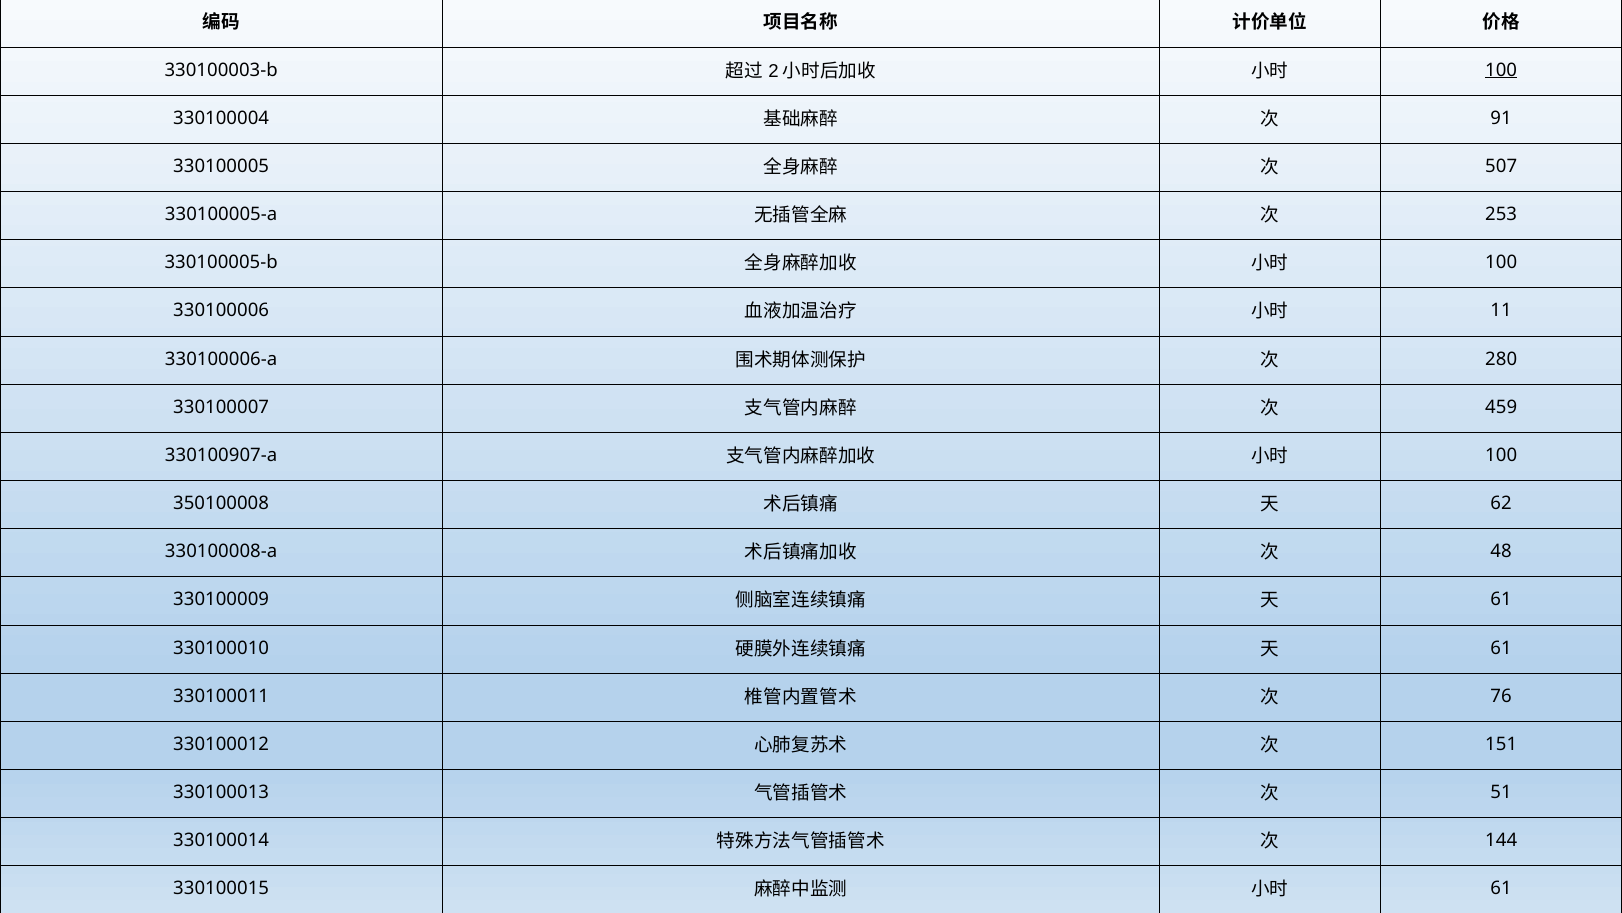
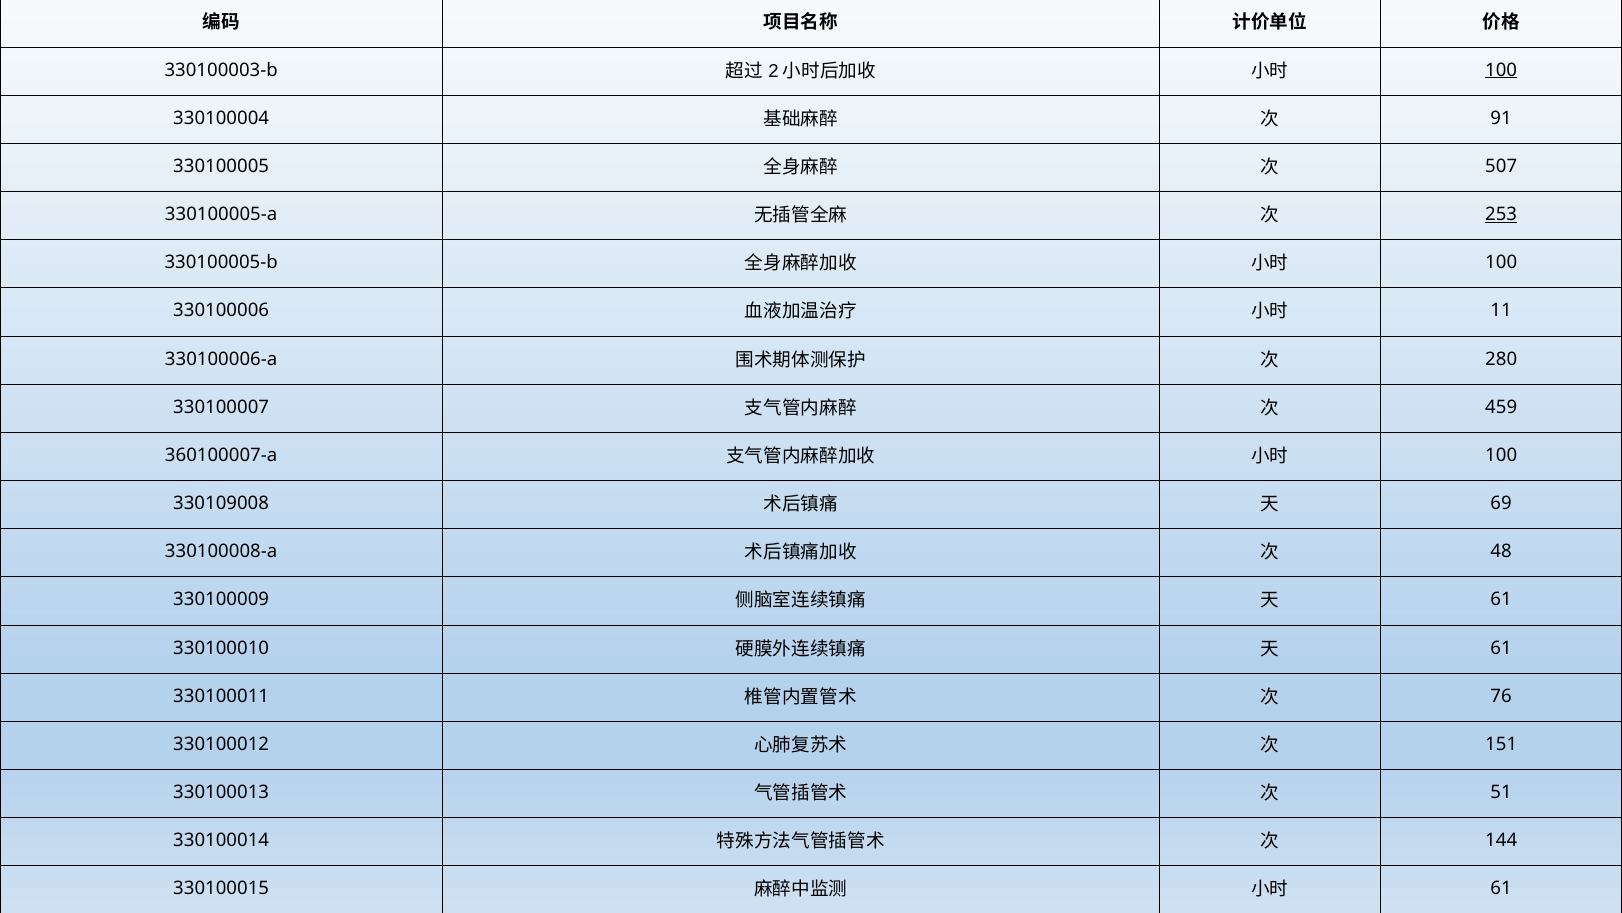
253 underline: none -> present (1501, 214)
330100907-a: 330100907-a -> 360100007-a (221, 455)
350100008: 350100008 -> 330109008 (221, 503)
62: 62 -> 69 (1501, 503)
